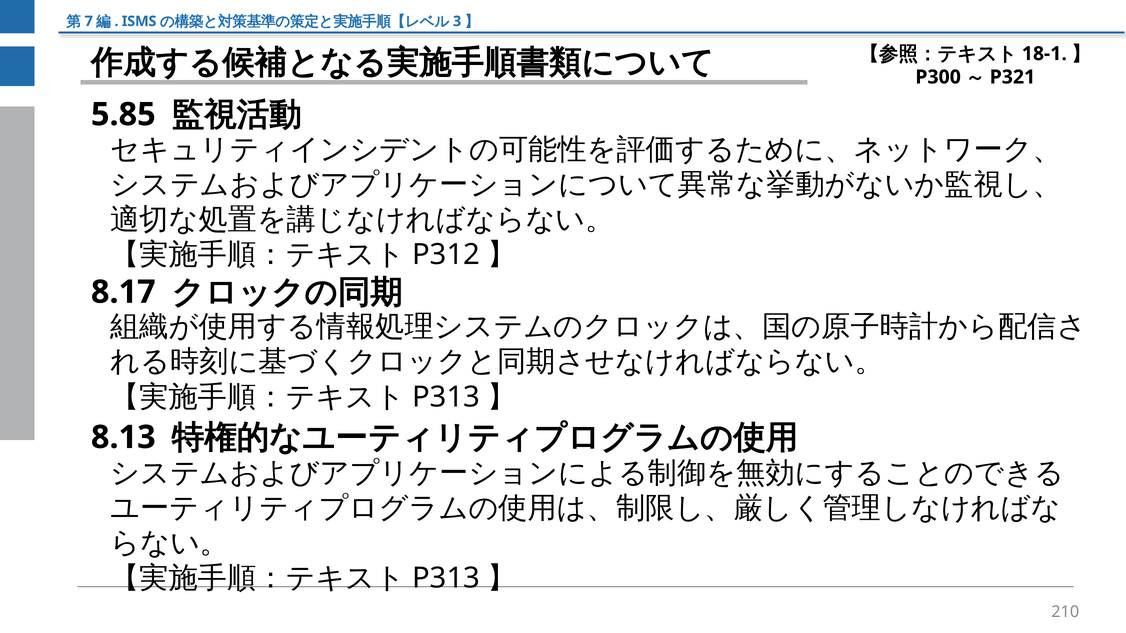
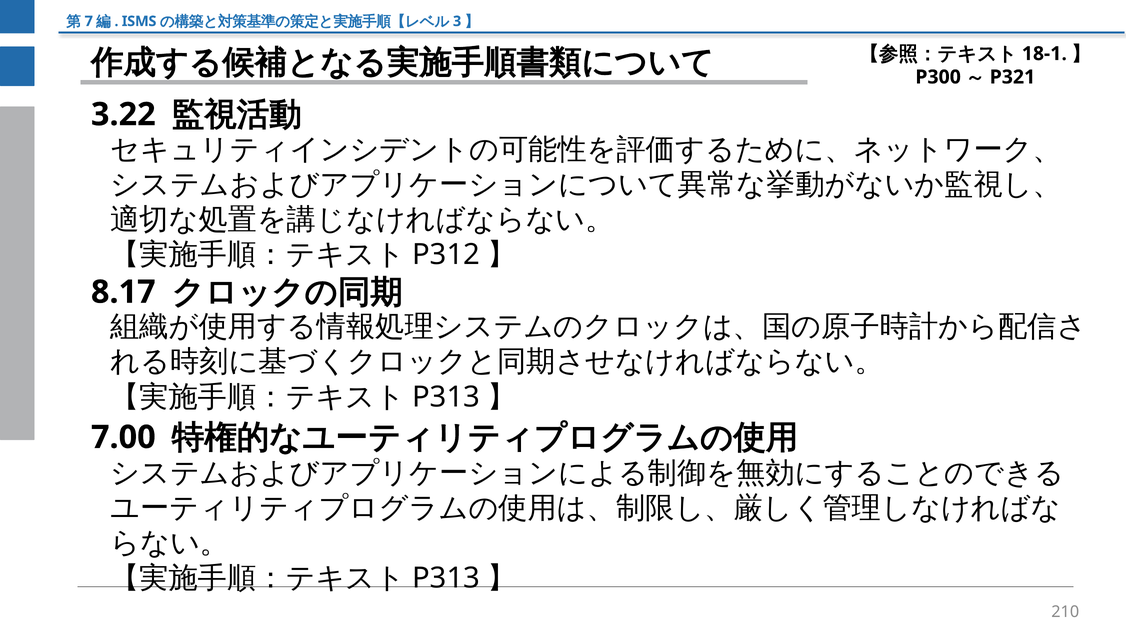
5.85: 5.85 -> 3.22 (123, 115)
8.13: 8.13 -> 7.00 (123, 438)
